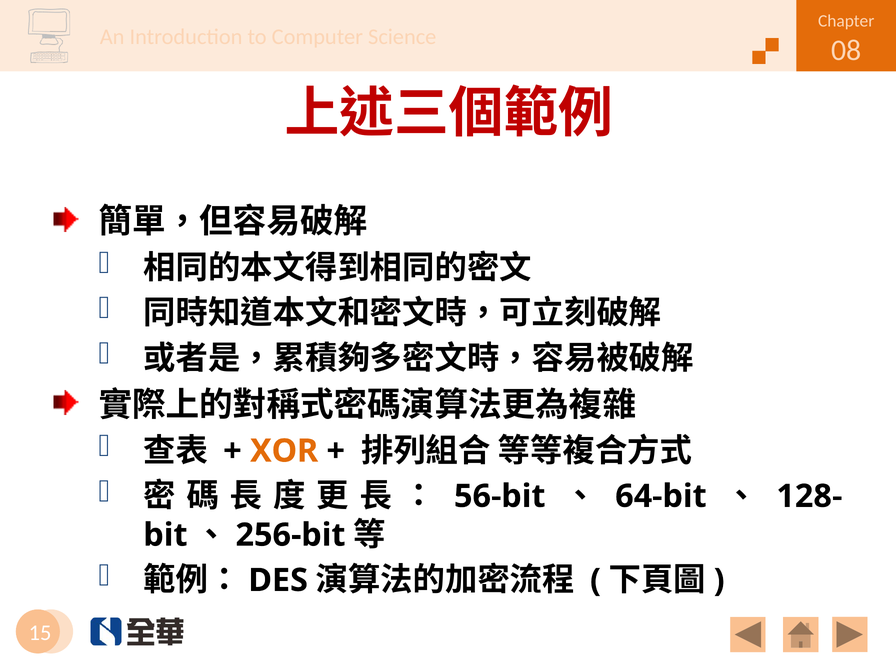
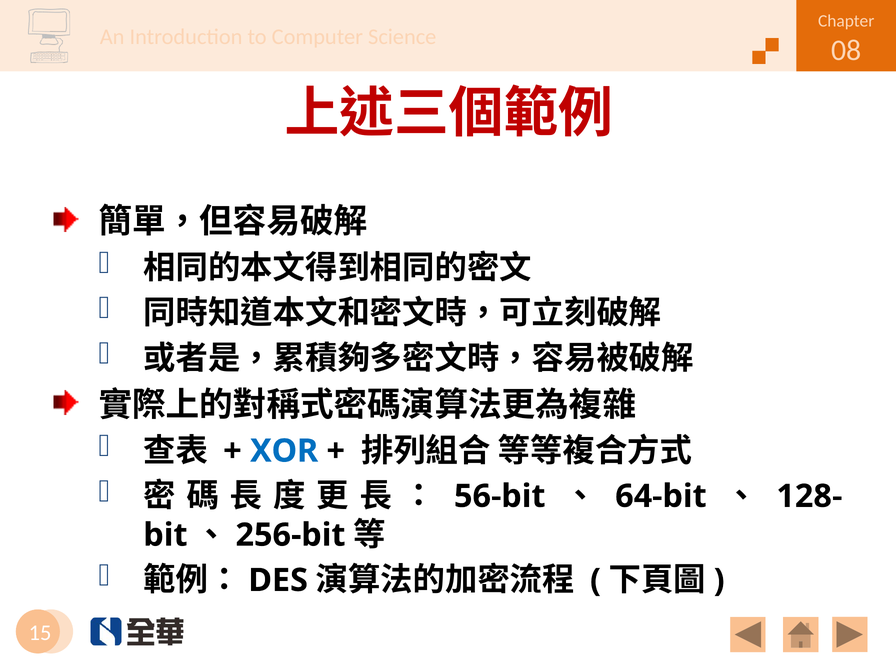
XOR colour: orange -> blue (284, 451)
